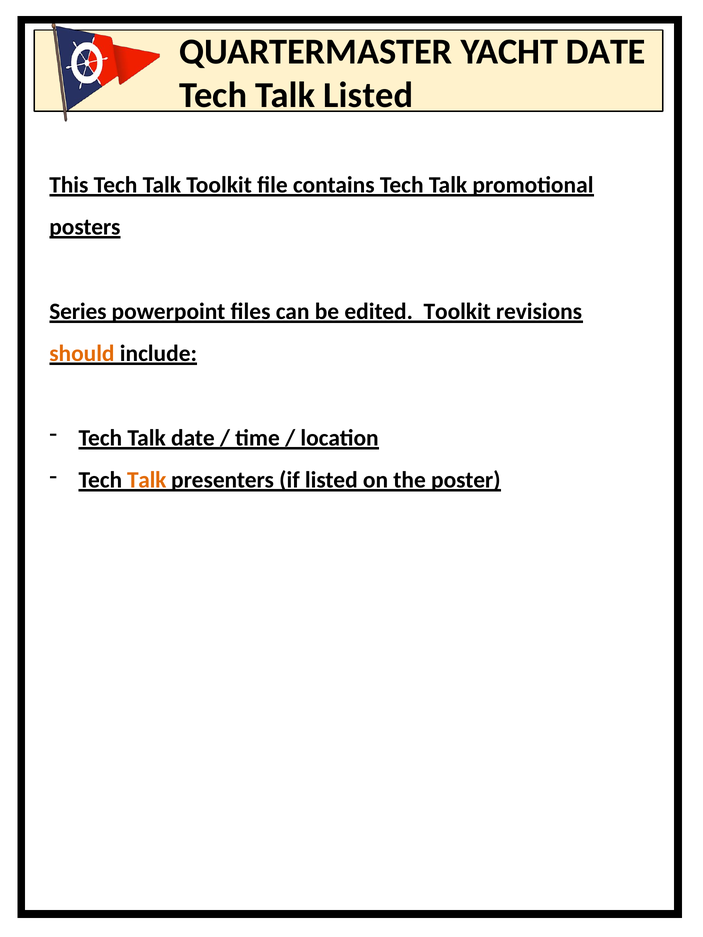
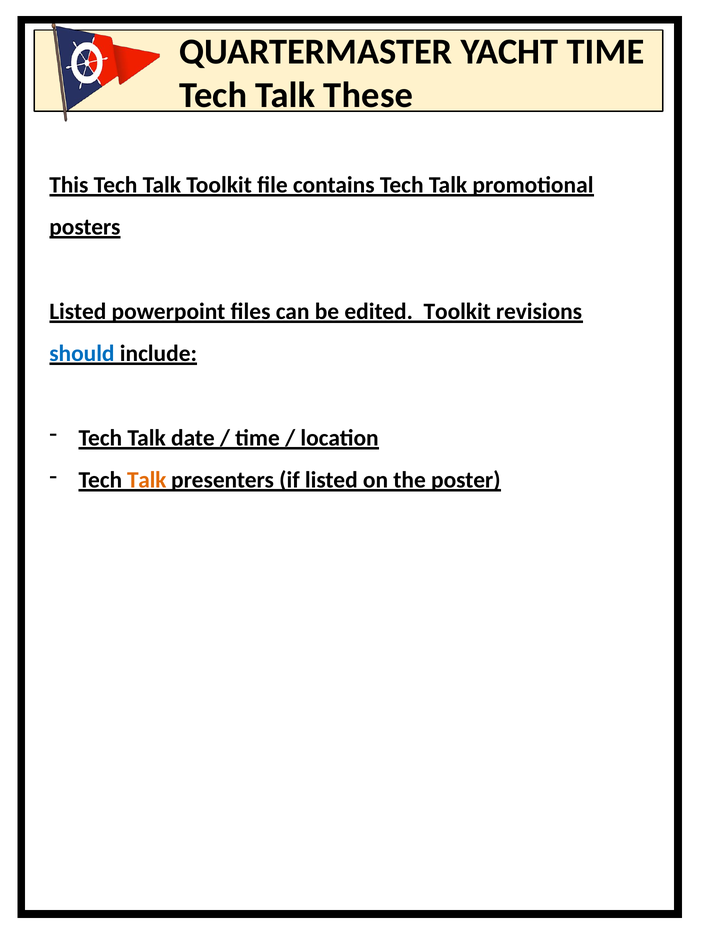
YACHT DATE: DATE -> TIME (605, 52)
Talk Listed: Listed -> These (368, 95)
Series: Series -> Listed (78, 312)
should colour: orange -> blue (82, 354)
